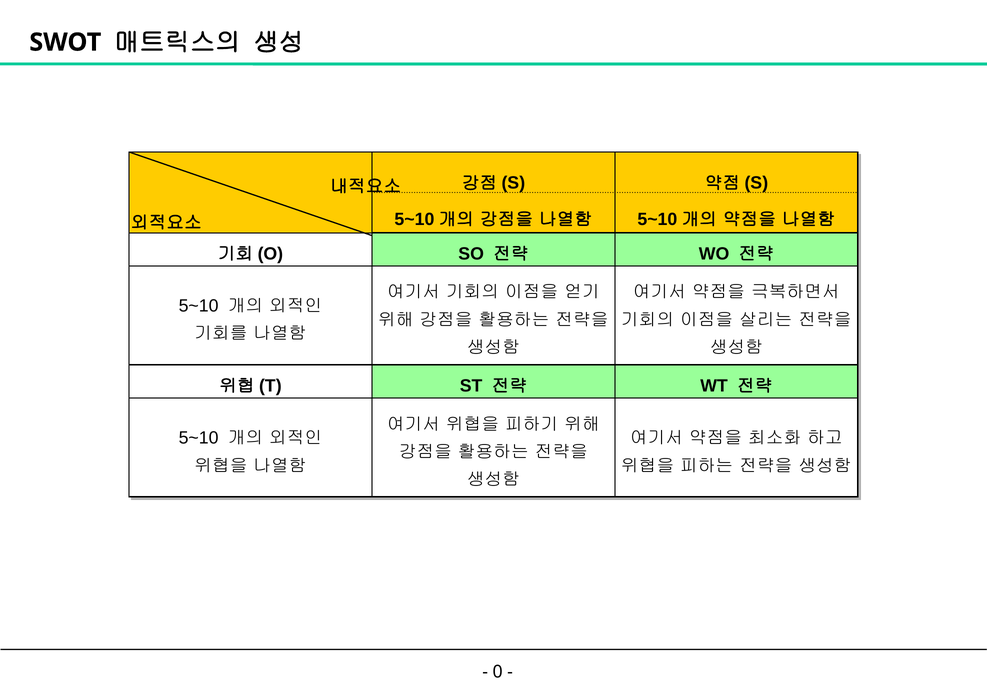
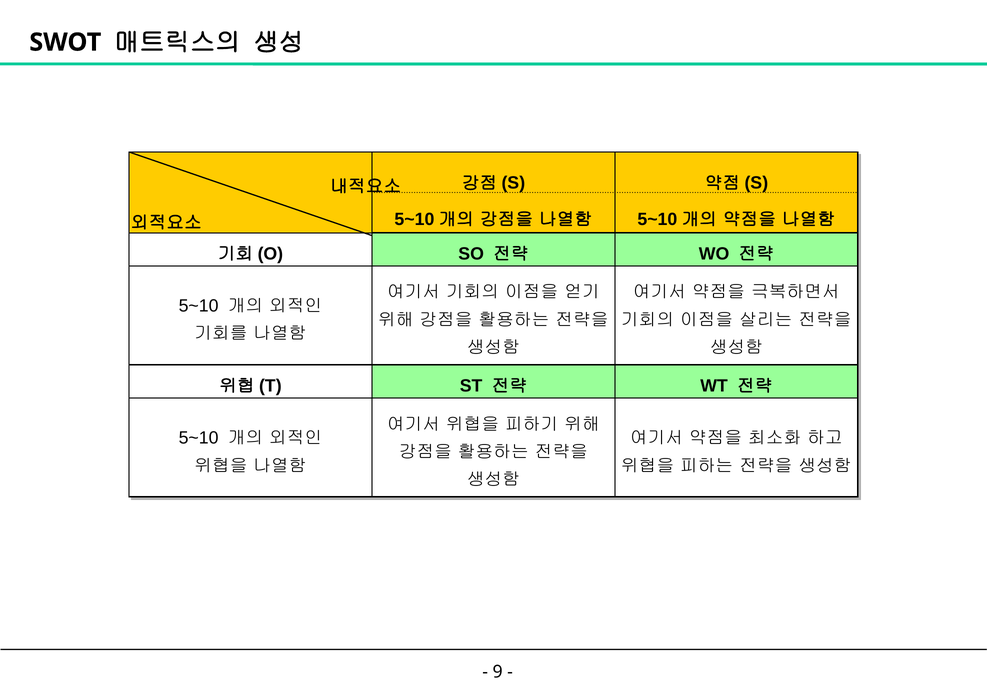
0: 0 -> 9 (498, 671)
